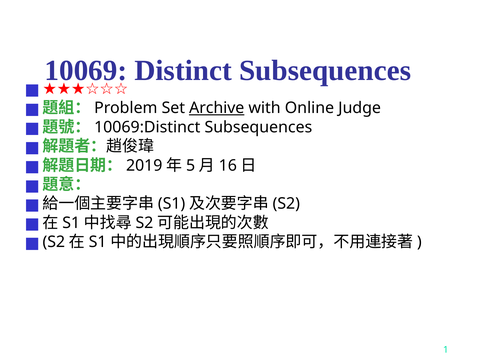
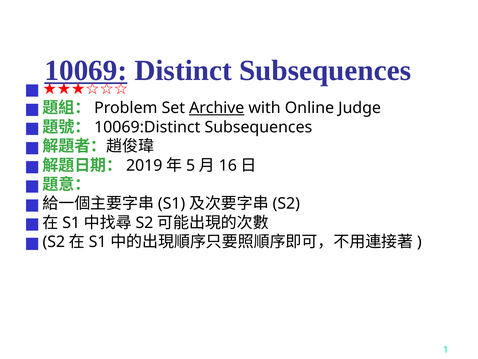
10069 underline: none -> present (86, 71)
